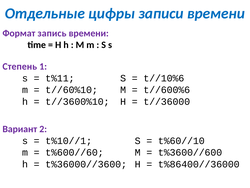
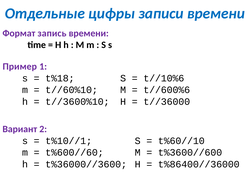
Степень: Степень -> Пример (20, 66)
t%11: t%11 -> t%18 (60, 78)
